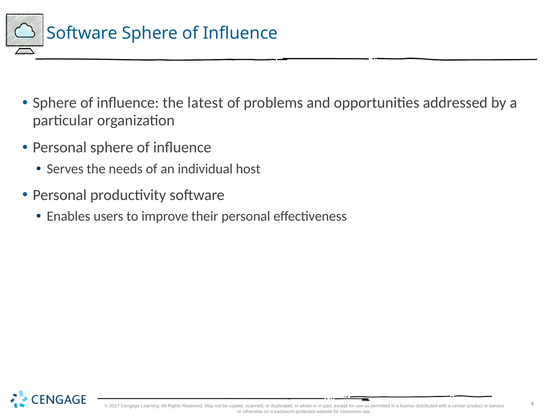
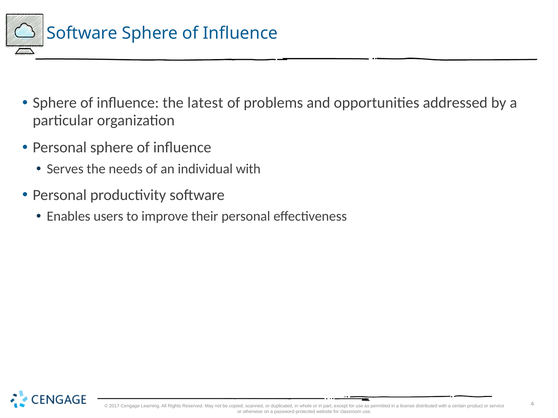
individual host: host -> with (248, 169)
